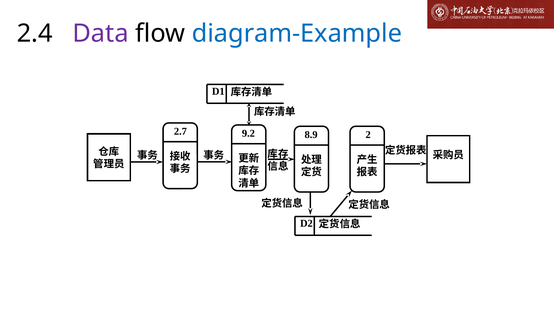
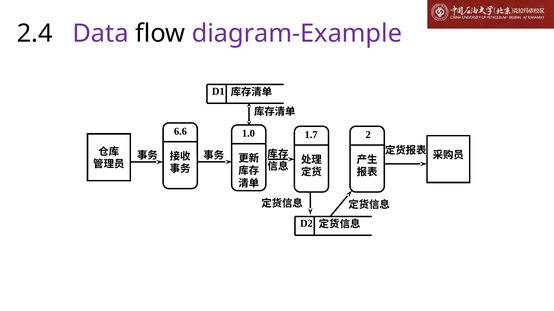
diagram-Example colour: blue -> purple (297, 34)
2.7: 2.7 -> 6.6 (180, 132)
9.2: 9.2 -> 1.0 (248, 134)
8.9: 8.9 -> 1.7 (311, 135)
